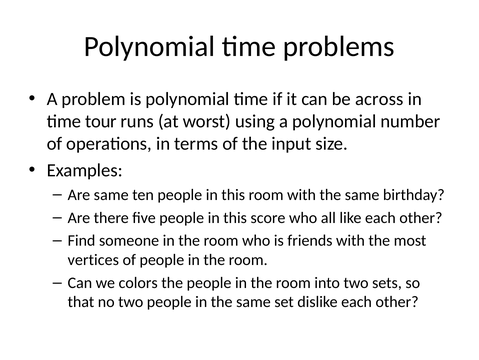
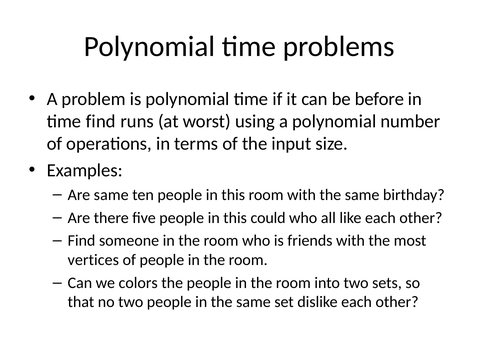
across: across -> before (379, 99)
time tour: tour -> find (101, 121)
score: score -> could (268, 217)
